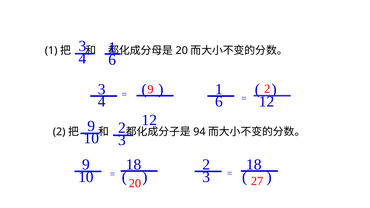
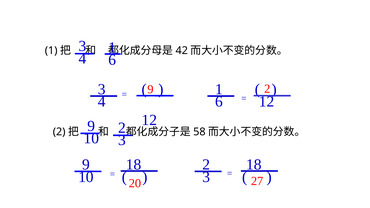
20: 20 -> 42 (182, 51)
94: 94 -> 58 (199, 132)
